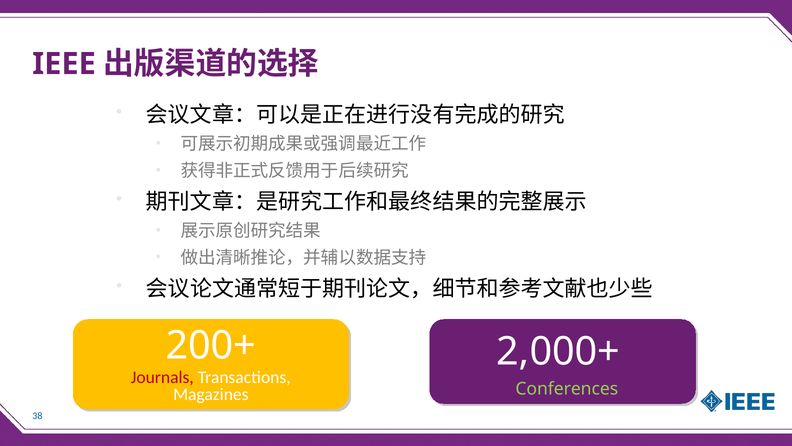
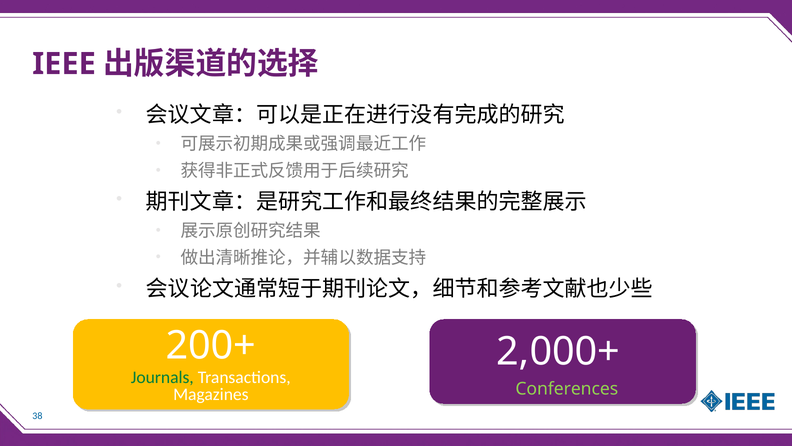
Journals colour: red -> green (162, 377)
